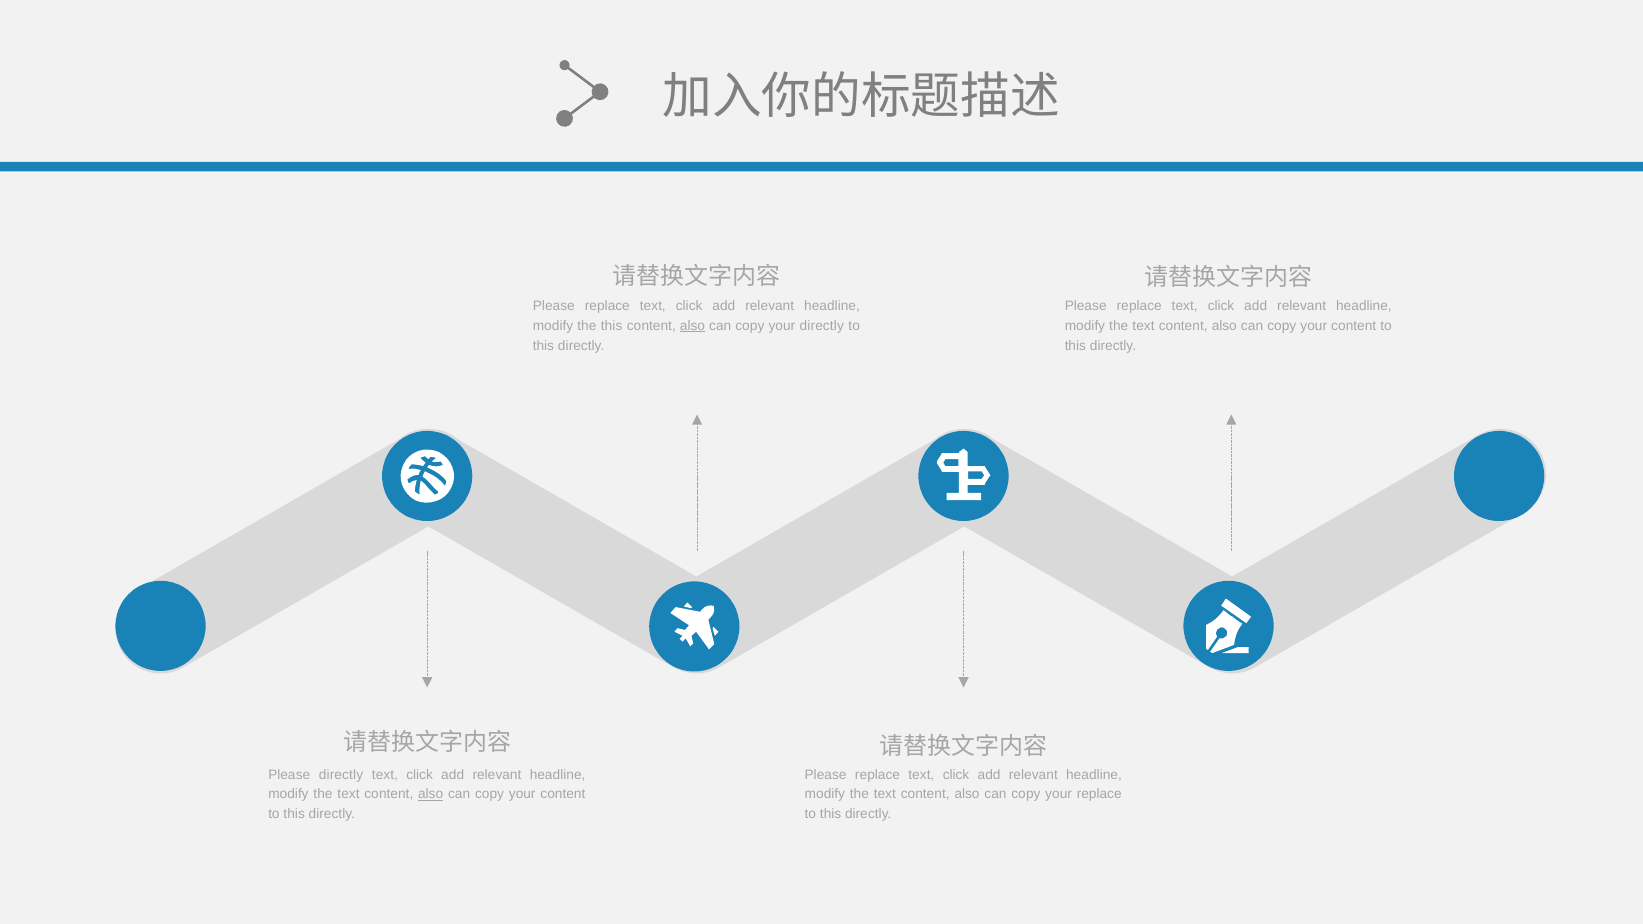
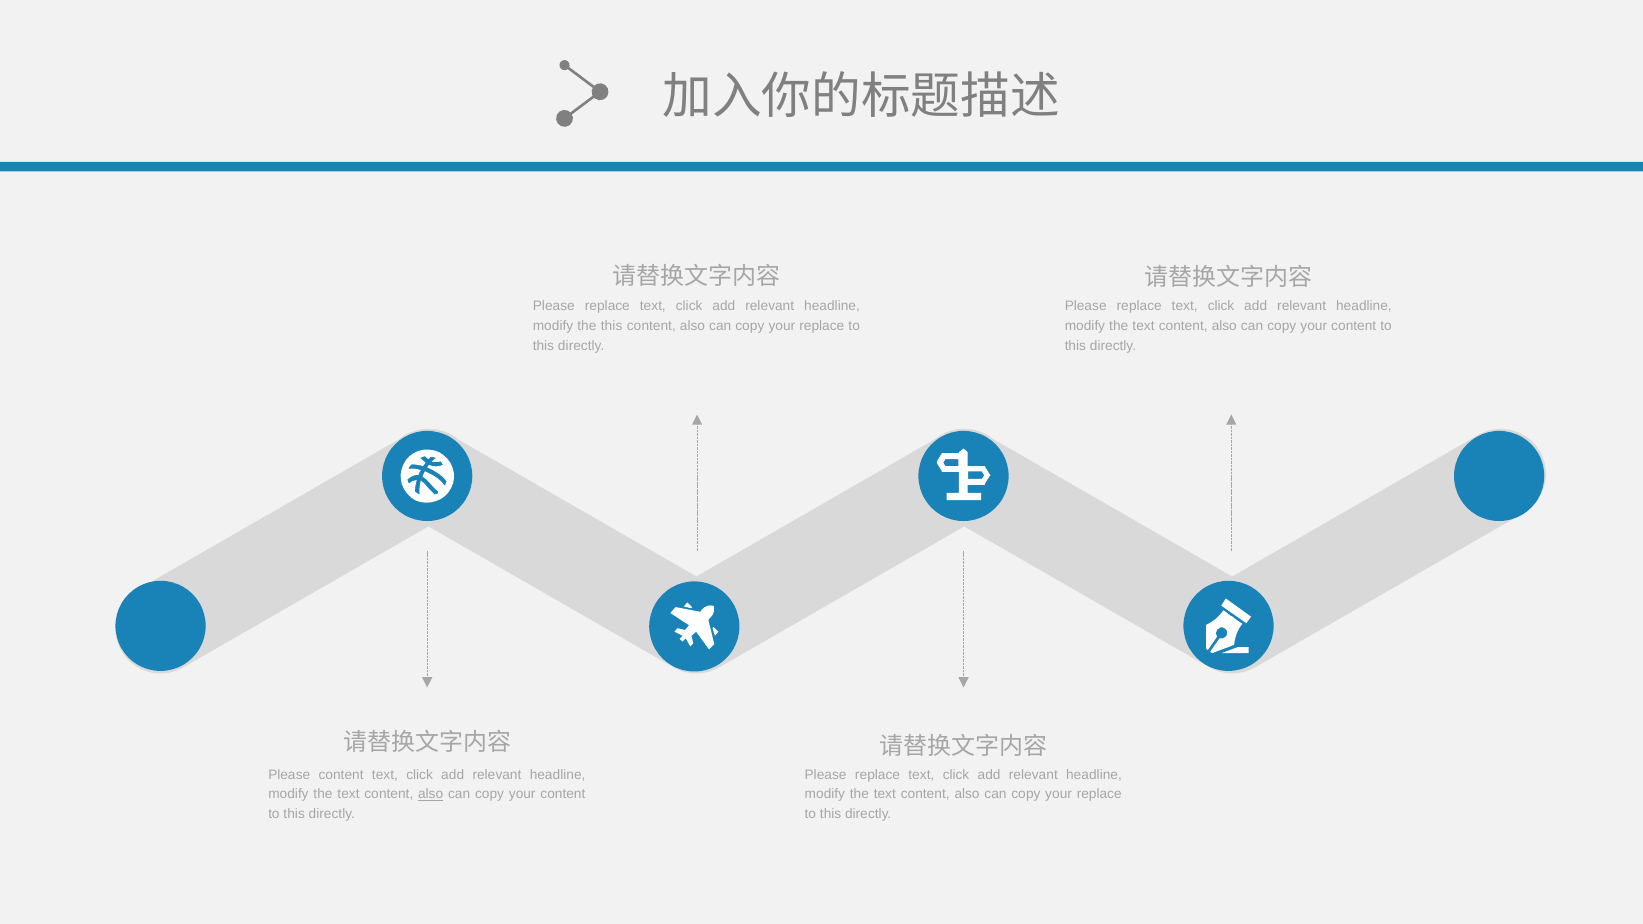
also underline: present -> none (692, 326)
directly: directly -> replace (822, 326)
Please directly: directly -> content (341, 775)
